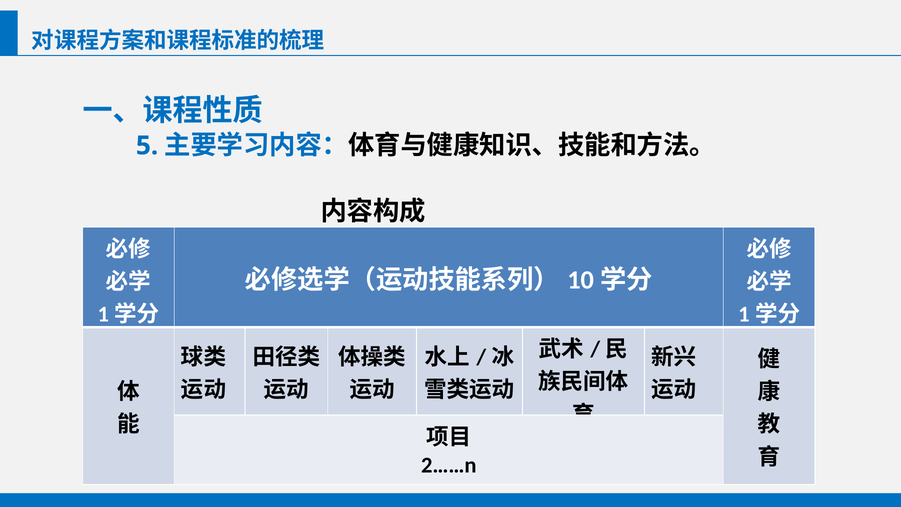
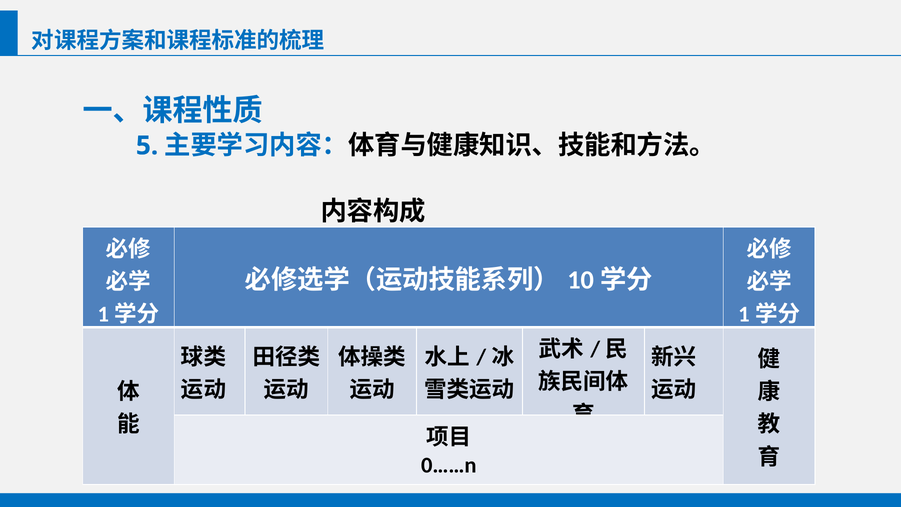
2……n: 2……n -> 0……n (449, 465)
